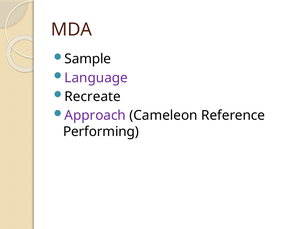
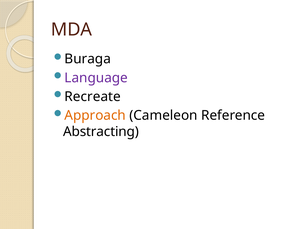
Sample: Sample -> Buraga (88, 59)
Approach colour: purple -> orange (95, 115)
Performing: Performing -> Abstracting (101, 132)
